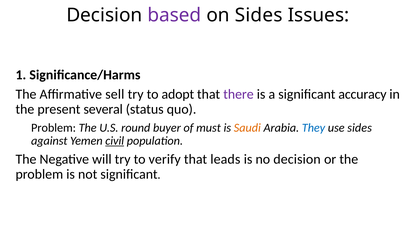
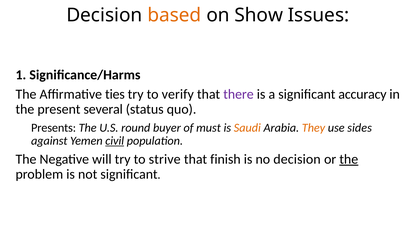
based colour: purple -> orange (174, 15)
on Sides: Sides -> Show (259, 15)
sell: sell -> ties (115, 94)
adopt: adopt -> verify (178, 94)
Problem: Problem -> Presents (54, 128)
They colour: blue -> orange (314, 128)
verify: verify -> strive (165, 159)
leads: leads -> finish (225, 159)
the underline: none -> present (349, 159)
